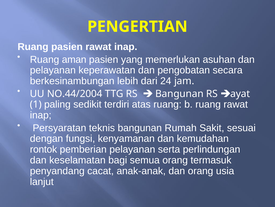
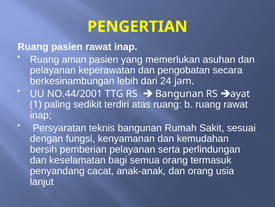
NO.44/2004: NO.44/2004 -> NO.44/2001 (75, 93)
rontok: rontok -> bersih (43, 149)
